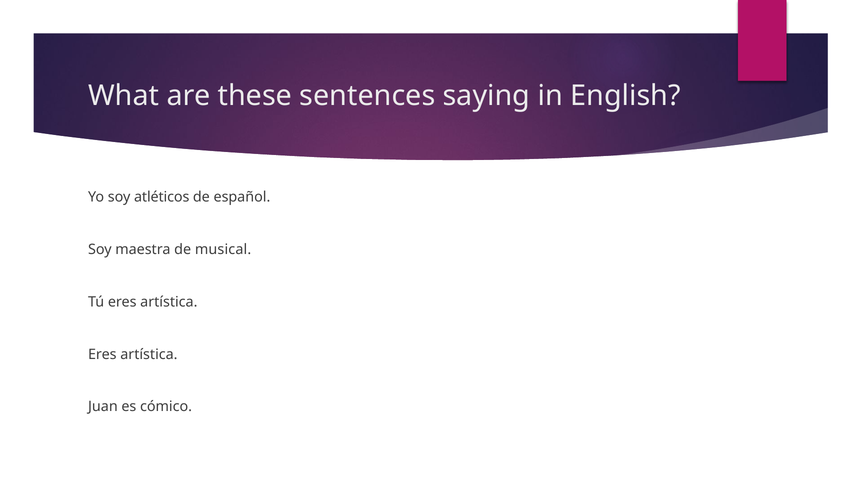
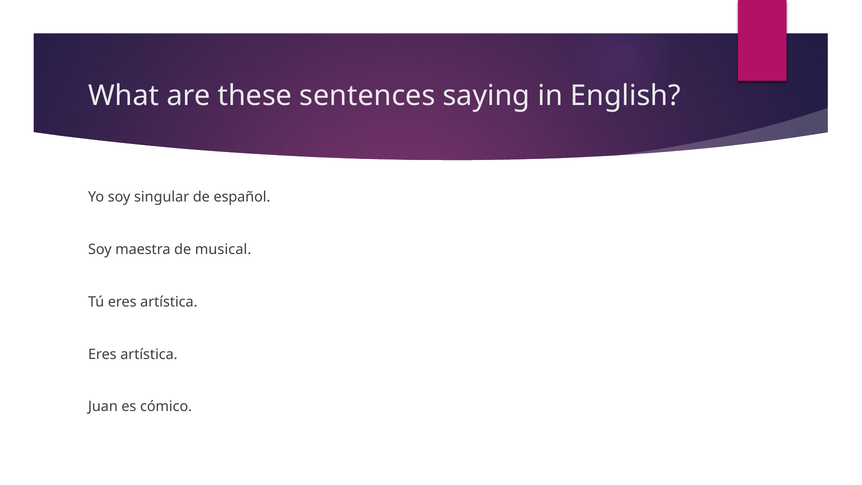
atléticos: atléticos -> singular (162, 197)
